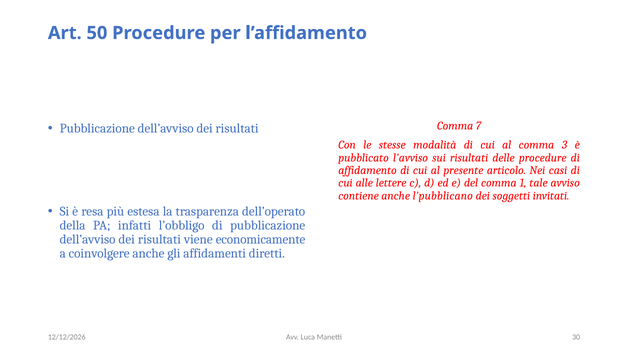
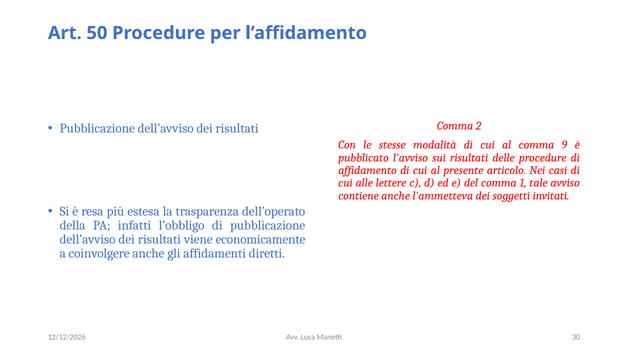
7: 7 -> 2 (479, 126)
3: 3 -> 9 (564, 145)
l'pubblicano: l'pubblicano -> l'ammetteva (443, 196)
